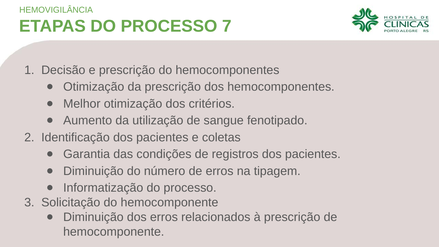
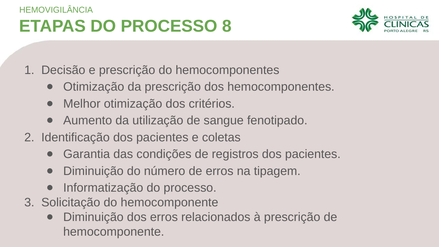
7: 7 -> 8 (227, 26)
